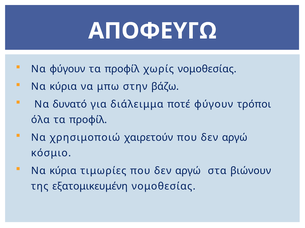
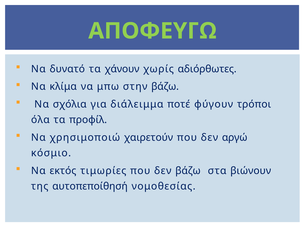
ΑΠΟΦΕΥΓΩ colour: white -> light green (152, 31)
Να φύγουν: φύγουν -> δυνατό (67, 69)
προφίλ: προφίλ -> χάνουν (122, 69)
χωρίς νομοθεσίας: νομοθεσίας -> αδιόρθωτες (207, 69)
κύρια: κύρια -> κλίμα (63, 87)
δυνατό: δυνατό -> σχόλια (70, 105)
κύρια: κύρια -> εκτός (63, 171)
τιμωρίες που δεν αργώ: αργώ -> βάζω (188, 171)
εξατομικευμένη: εξατομικευμένη -> αυτοπεποίθησή (90, 187)
